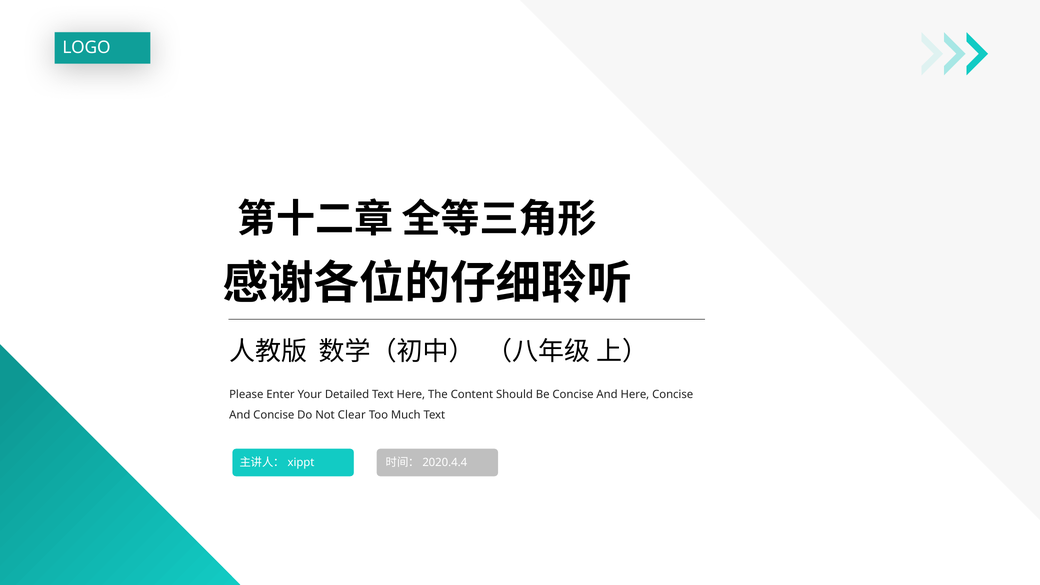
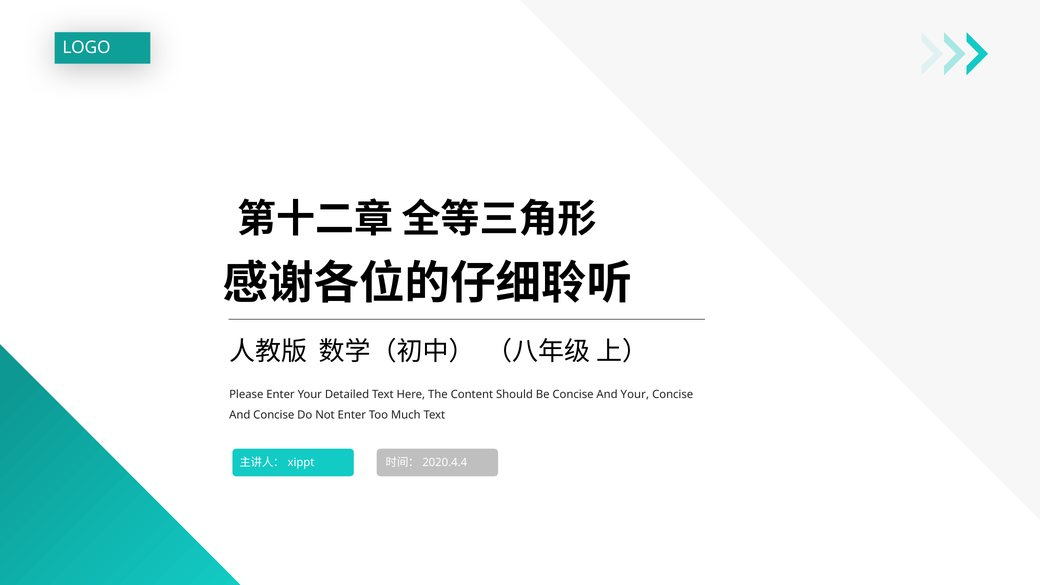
And Here: Here -> Your (635, 395)
Not Clear: Clear -> Enter (352, 415)
